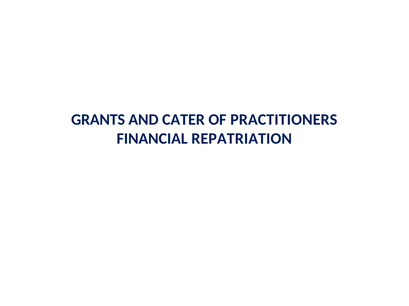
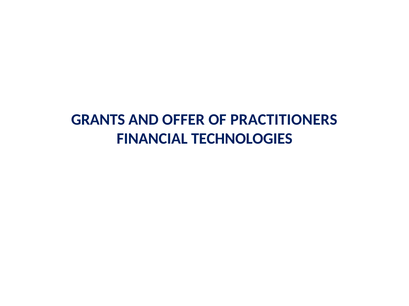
CATER: CATER -> OFFER (183, 120)
REPATRIATION: REPATRIATION -> TECHNOLOGIES (242, 139)
